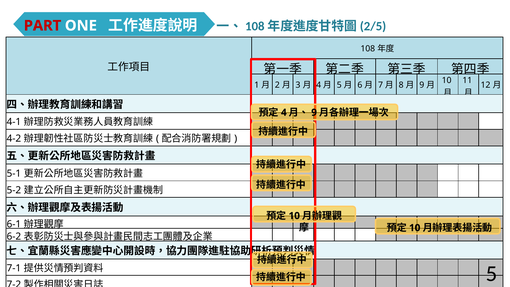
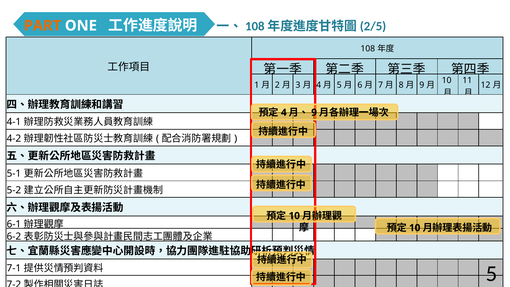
PART colour: red -> orange (42, 26)
